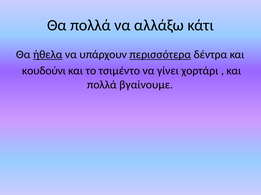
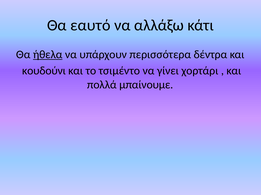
Θα πολλά: πολλά -> εαυτό (90, 25)
περισσότερα underline: present -> none (160, 55)
βγαίνουμε: βγαίνουμε -> μπαίνουμε (146, 85)
